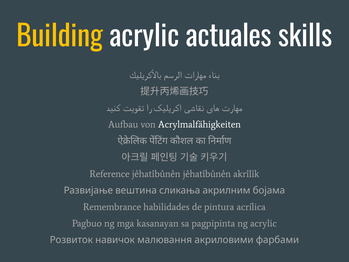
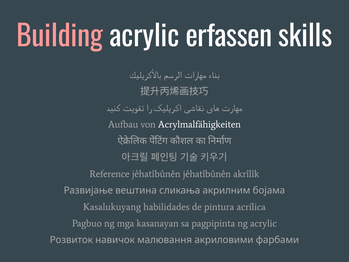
Building colour: yellow -> pink (60, 37)
actuales: actuales -> erfassen (229, 37)
Remembrance: Remembrance -> Kasalukuyang (112, 207)
